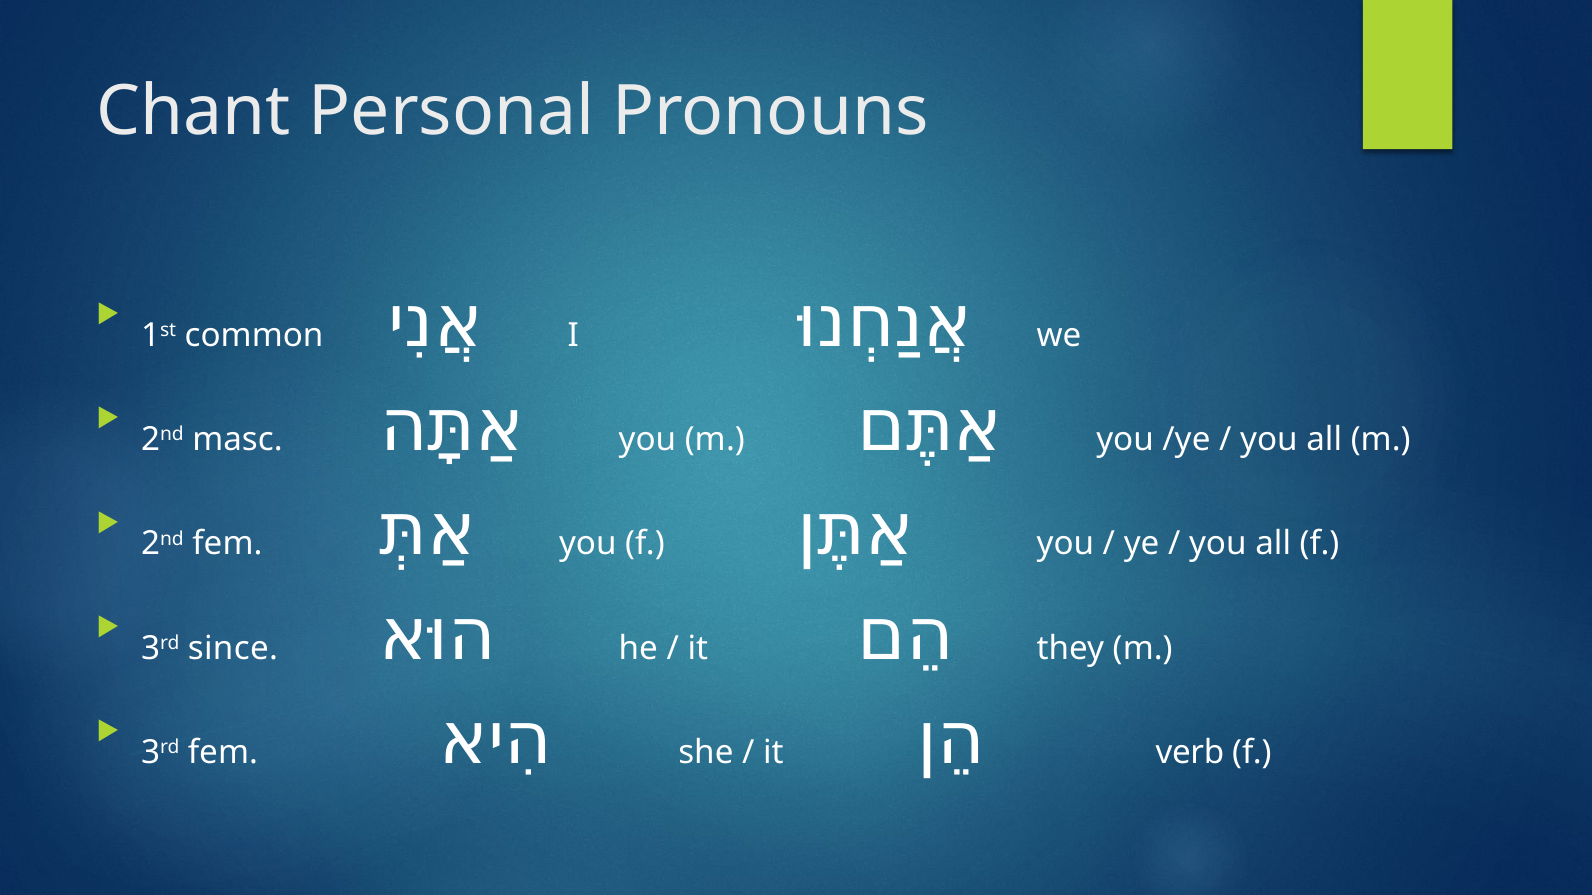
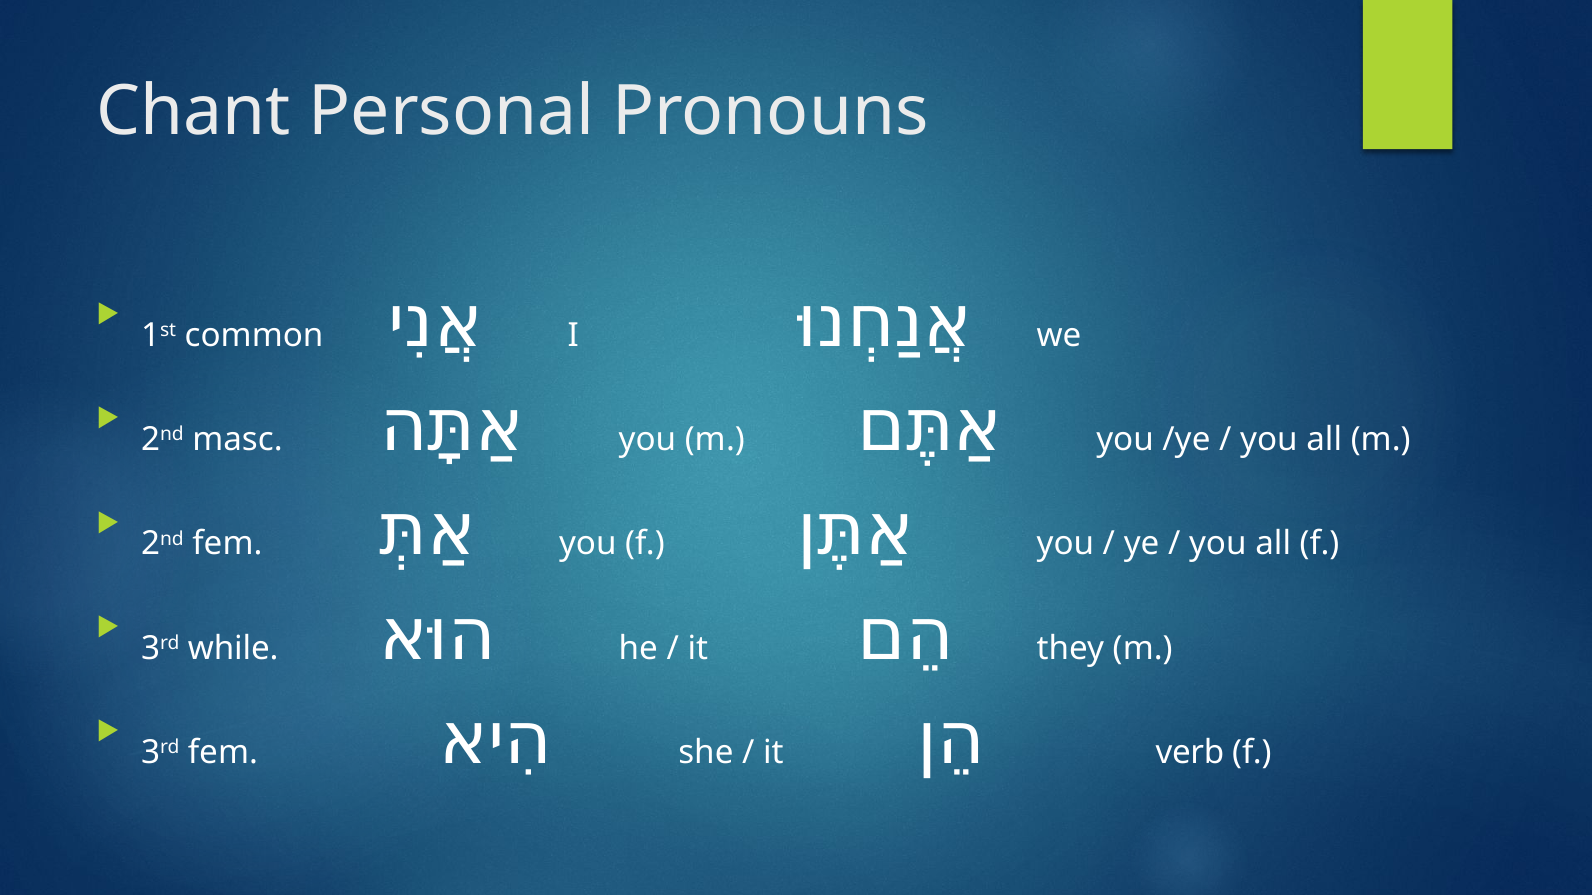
since: since -> while (233, 648)
